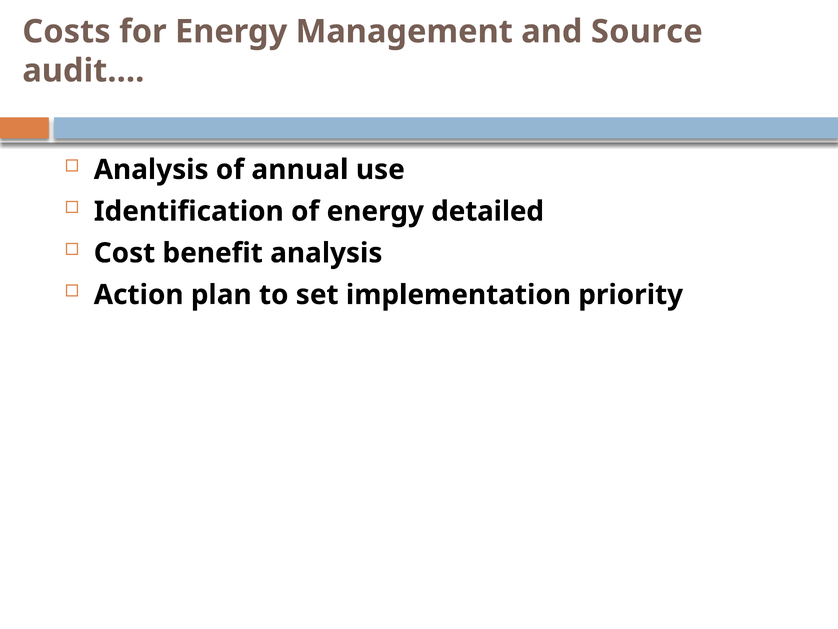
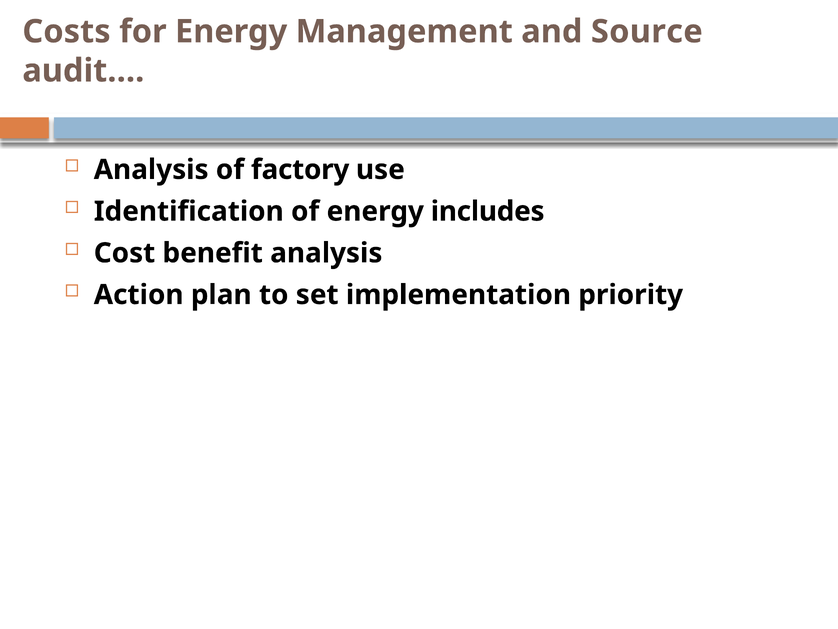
annual: annual -> factory (300, 170)
detailed: detailed -> includes (488, 211)
